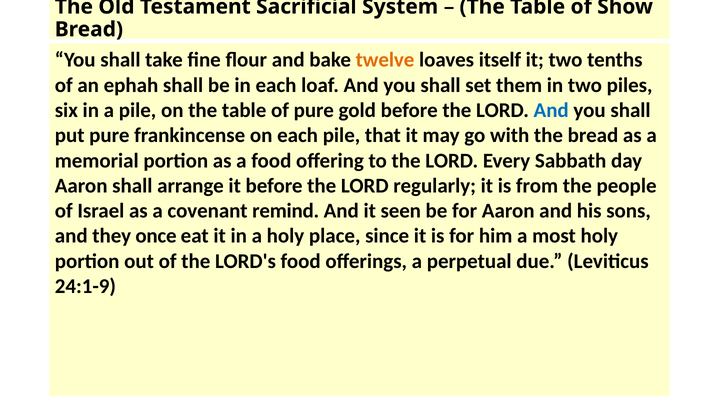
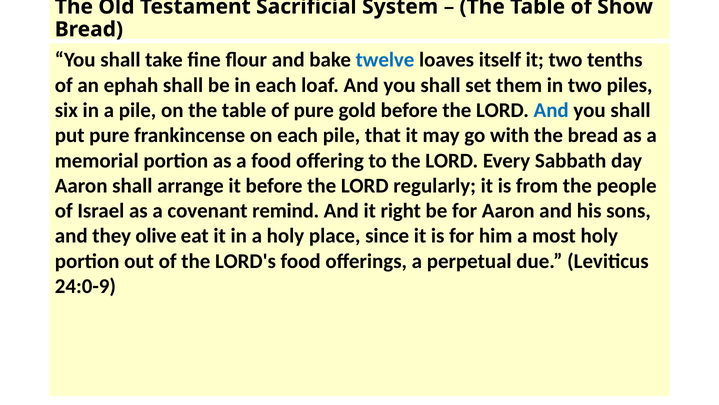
twelve colour: orange -> blue (385, 60)
seen: seen -> right (401, 211)
once: once -> olive (156, 236)
24:1-9: 24:1-9 -> 24:0-9 (85, 286)
